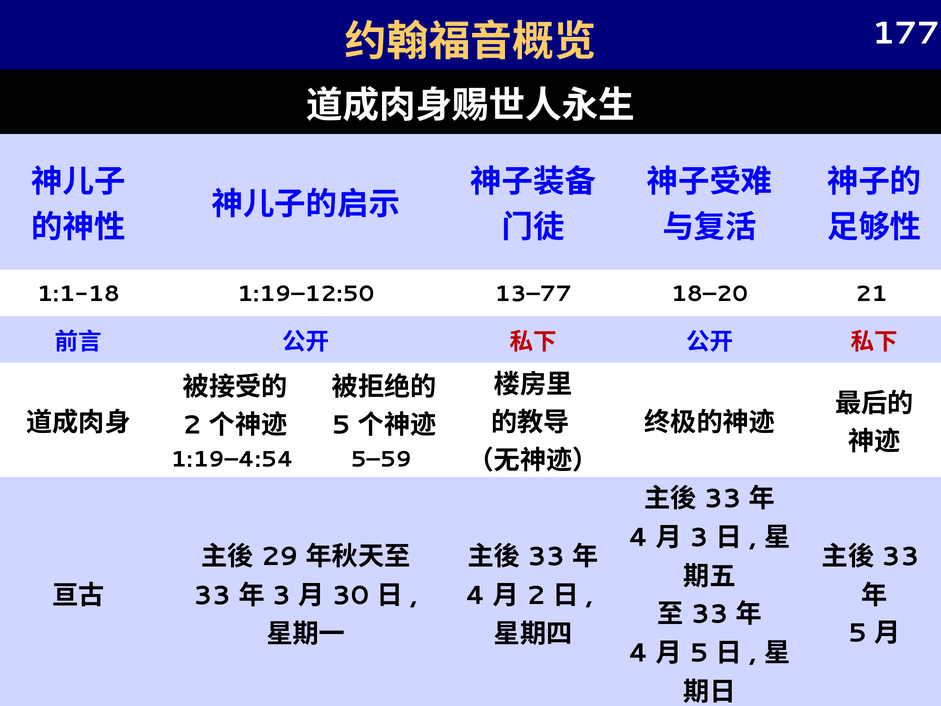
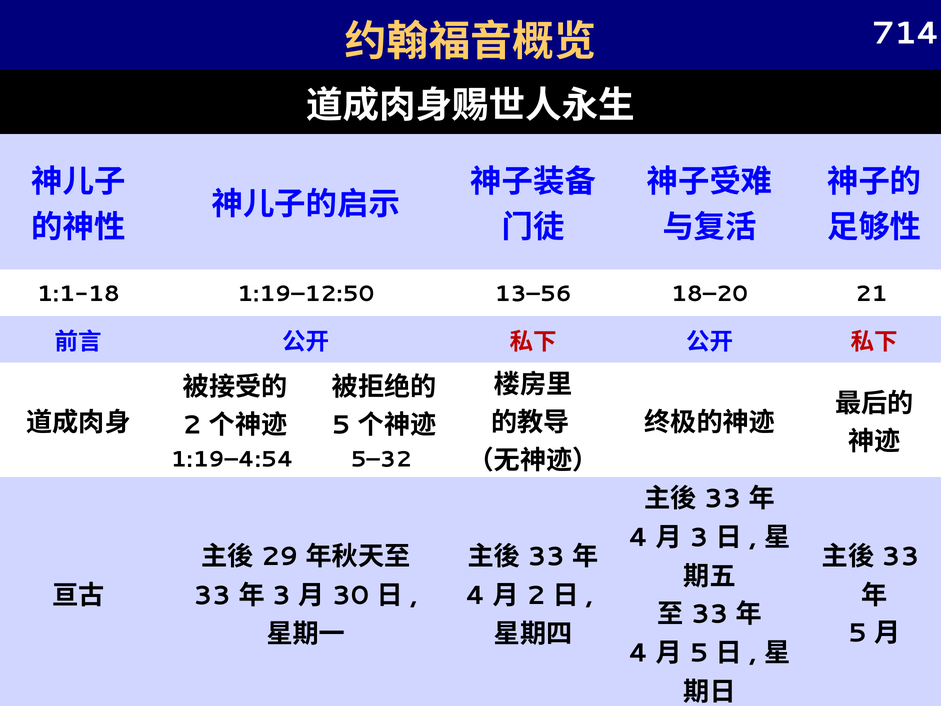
177: 177 -> 714 (906, 33)
13–77: 13–77 -> 13–56 (533, 294)
5–59: 5–59 -> 5–32 (381, 459)
